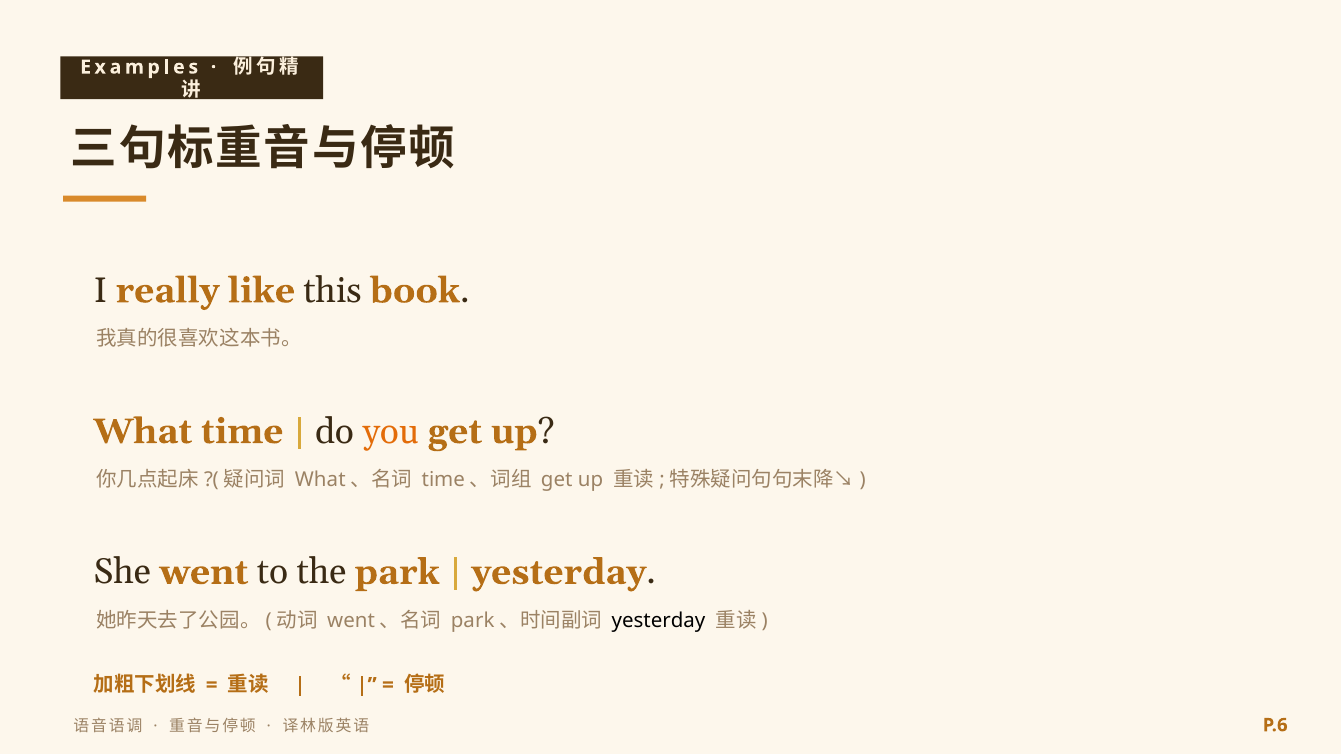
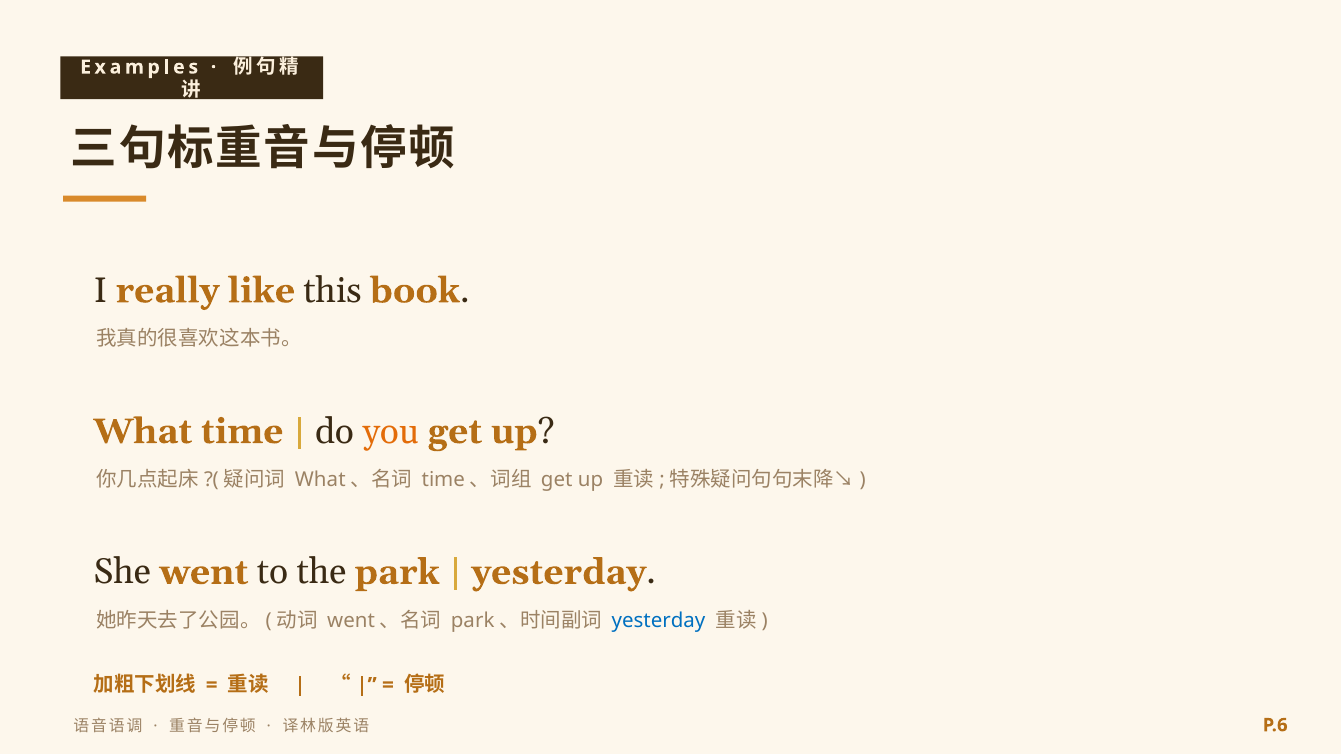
yesterday colour: black -> blue (658, 621)
